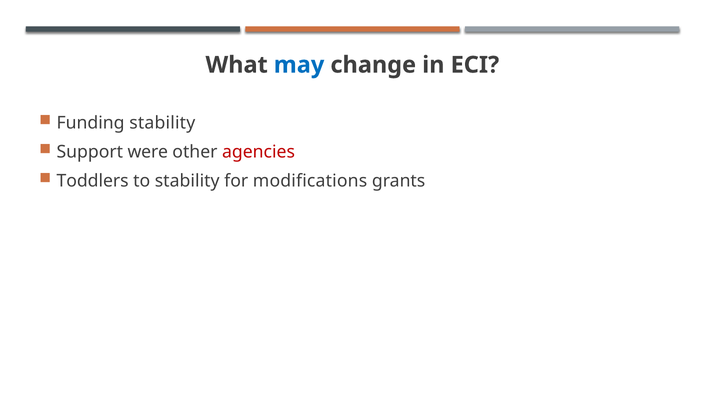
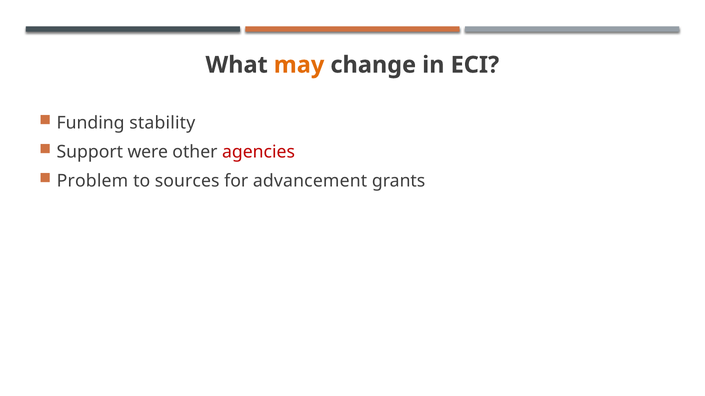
may colour: blue -> orange (299, 65)
Toddlers: Toddlers -> Problem (92, 181)
to stability: stability -> sources (187, 181)
modifications: modifications -> advancement (310, 181)
